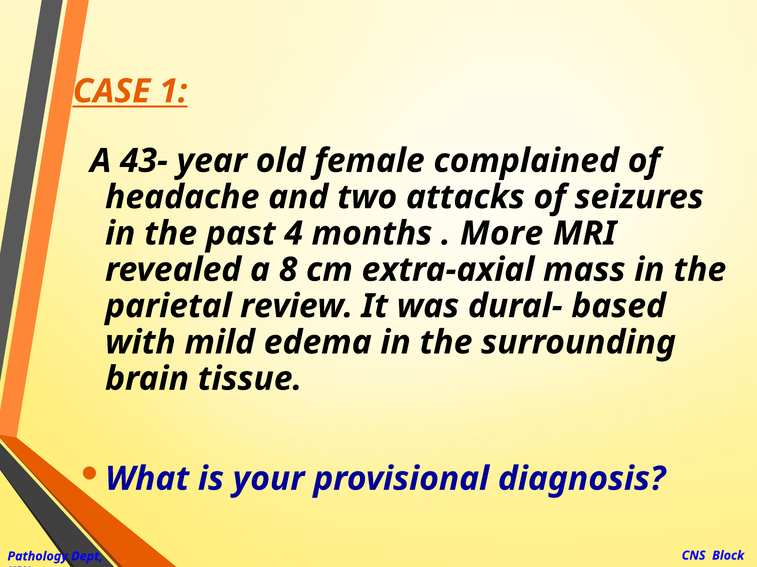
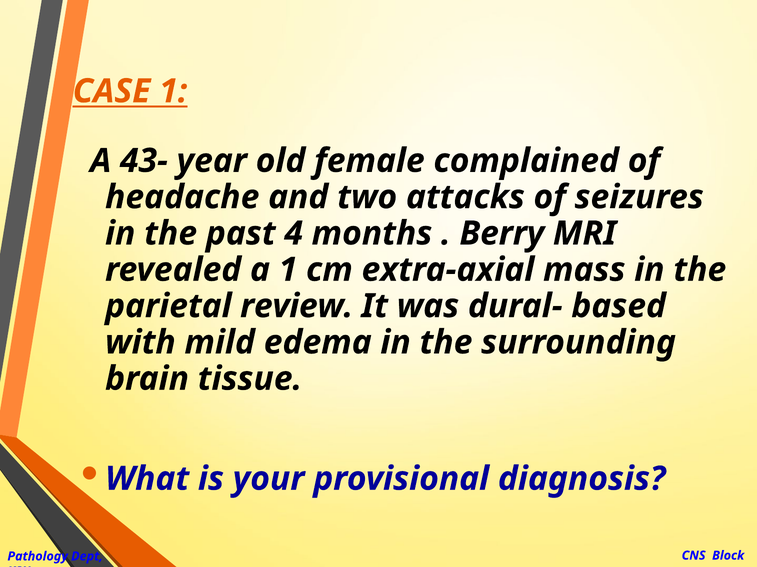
More: More -> Berry (502, 234)
a 8: 8 -> 1 (288, 270)
